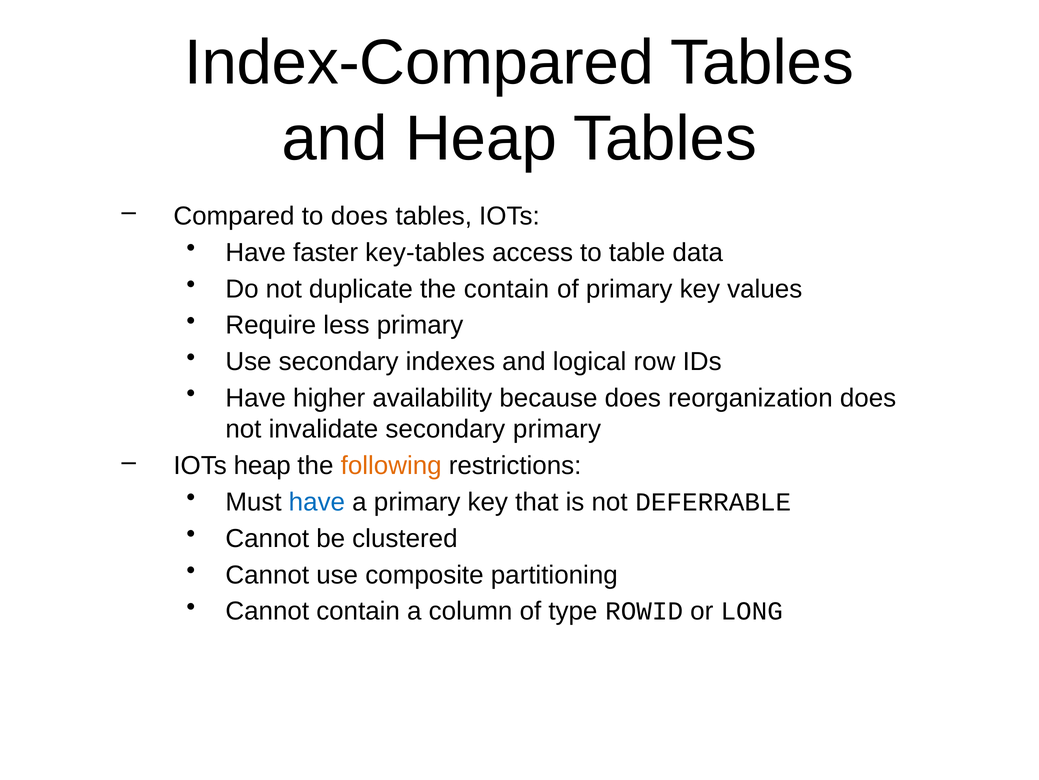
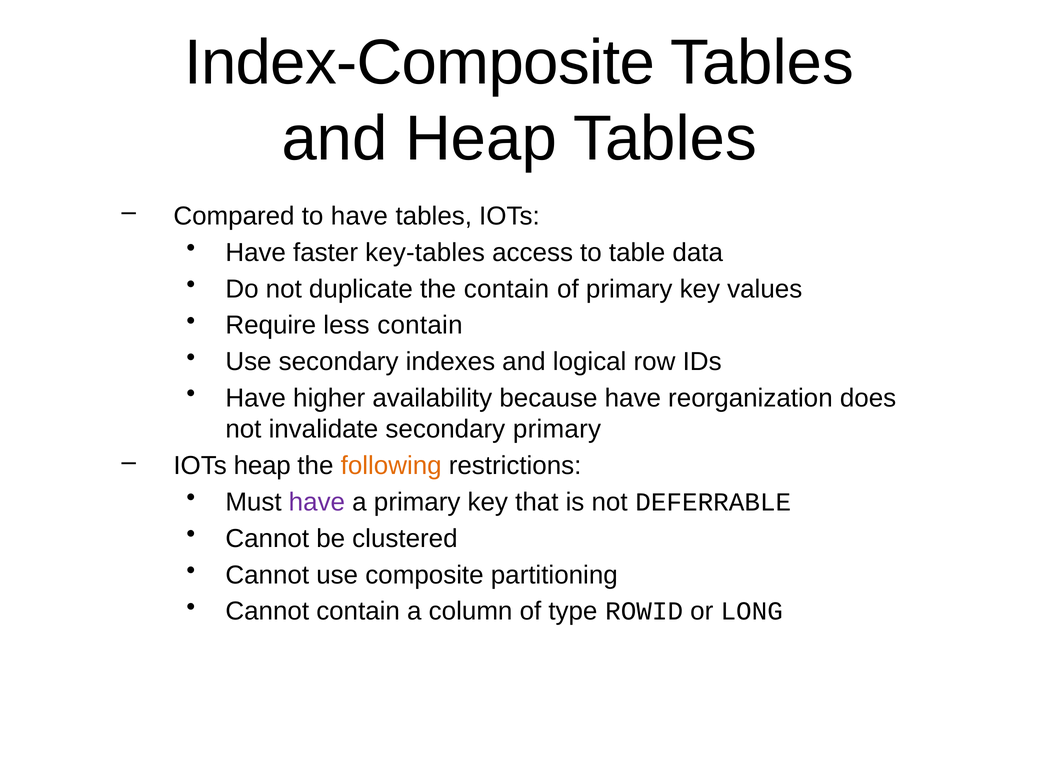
Index-Compared: Index-Compared -> Index-Composite (419, 62)
to does: does -> have (359, 216)
less primary: primary -> contain (420, 325)
because does: does -> have (633, 398)
have colour: blue -> purple (317, 502)
